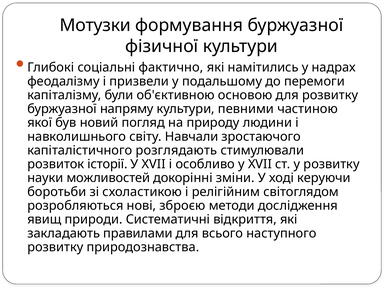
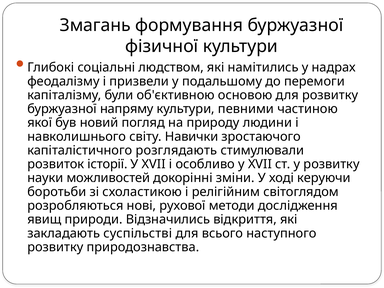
Мотузки: Мотузки -> Змагань (95, 25)
фактично: фактично -> людством (171, 67)
Навчали: Навчали -> Навички (192, 137)
зброєю: зброєю -> рухової (182, 206)
Систематичні: Систематичні -> Відзначились (168, 219)
правилами: правилами -> суспільстві (138, 233)
